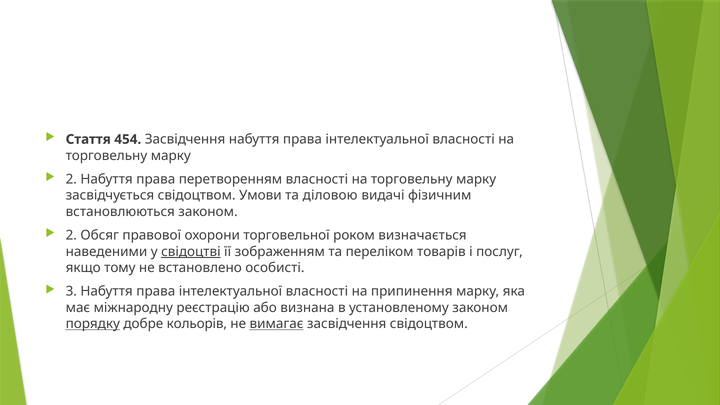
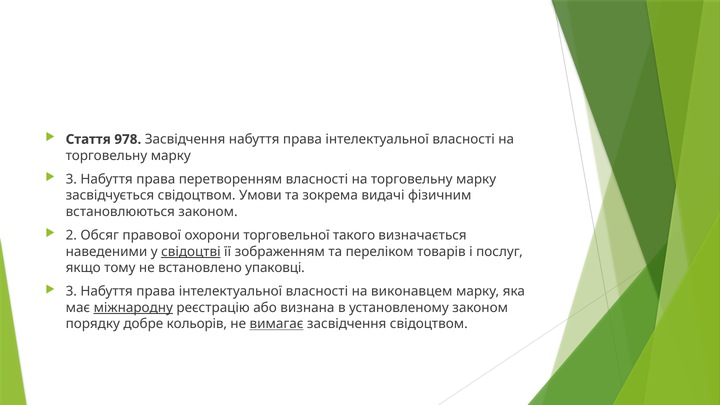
454: 454 -> 978 (128, 139)
2: 2 -> 3 (71, 179)
діловою: діловою -> зокрема (330, 195)
роком: роком -> такого (354, 235)
особисті: особисті -> упаковці (275, 268)
припинення: припинення -> виконавцем (412, 291)
міжнародну underline: none -> present (133, 308)
порядку underline: present -> none (93, 324)
